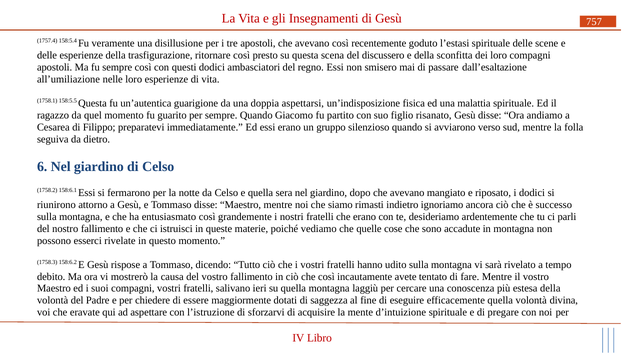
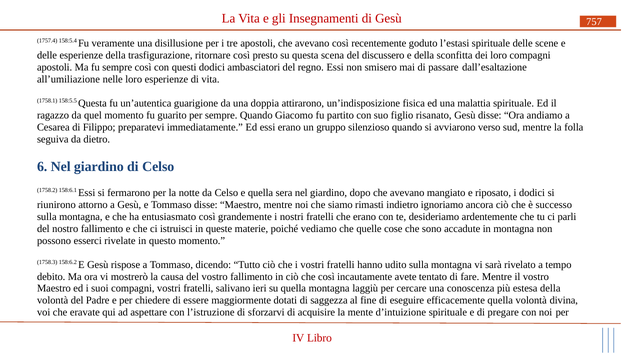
aspettarsi: aspettarsi -> attirarono (303, 103)
